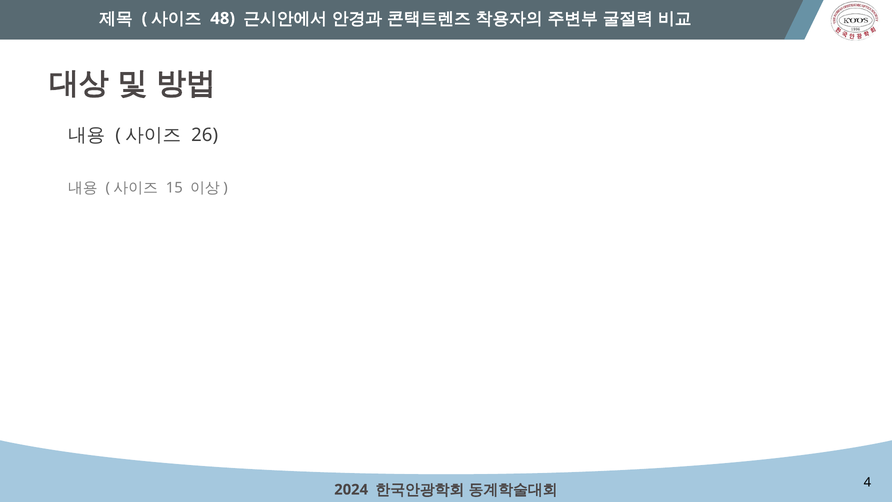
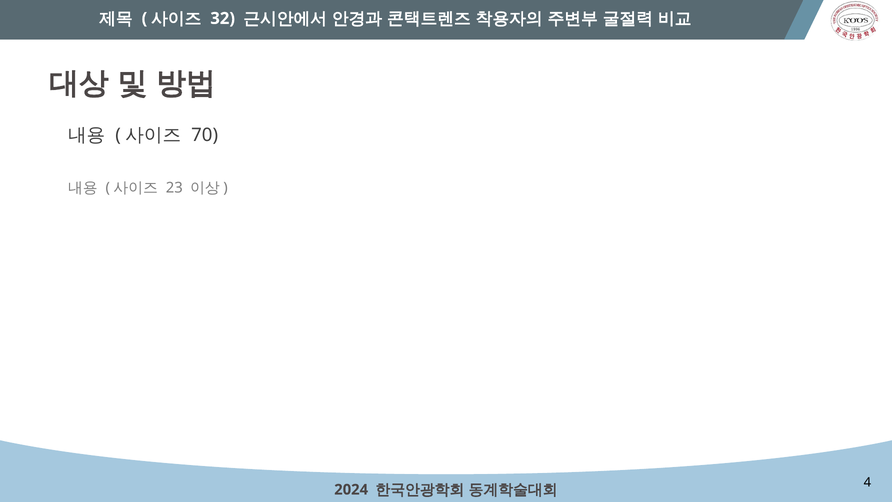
48: 48 -> 32 (223, 18)
26: 26 -> 70 (205, 135)
15: 15 -> 23 (174, 188)
